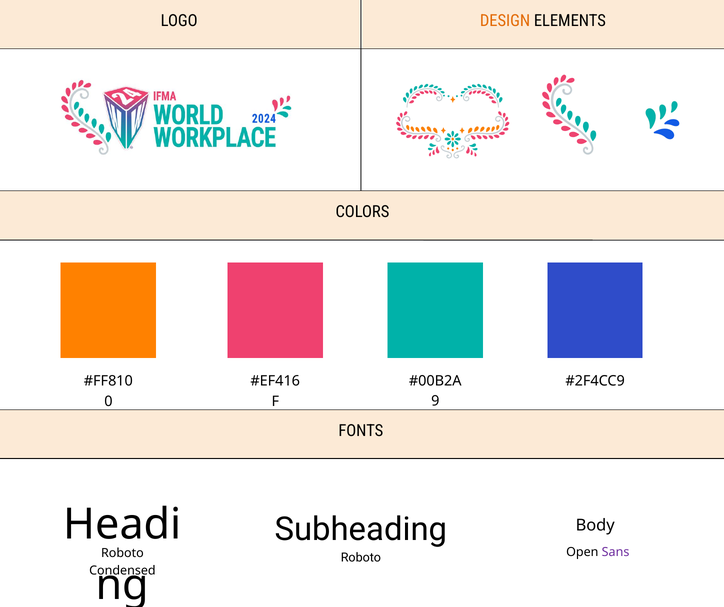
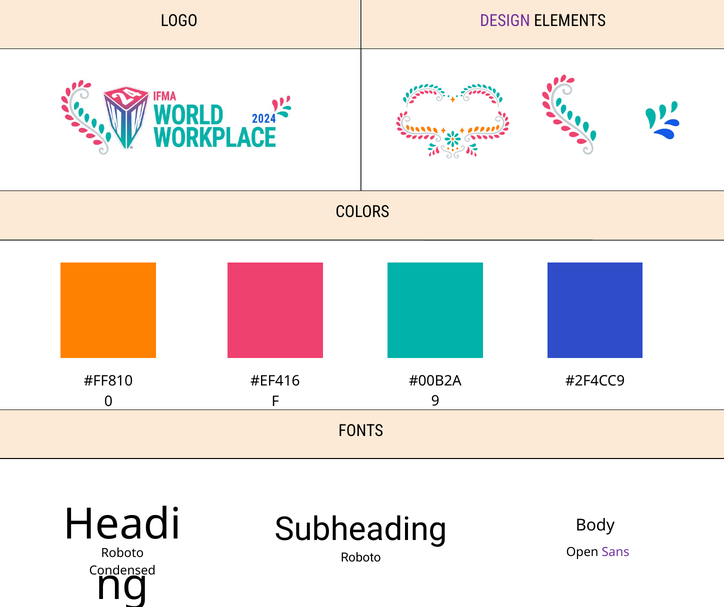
DESIGN colour: orange -> purple (505, 21)
